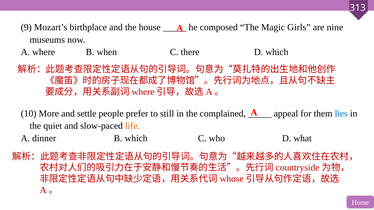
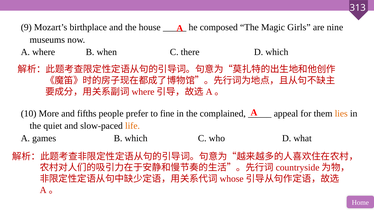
settle: settle -> fifths (87, 114)
still: still -> fine (167, 114)
lies colour: blue -> orange (341, 114)
dinner: dinner -> games (44, 138)
